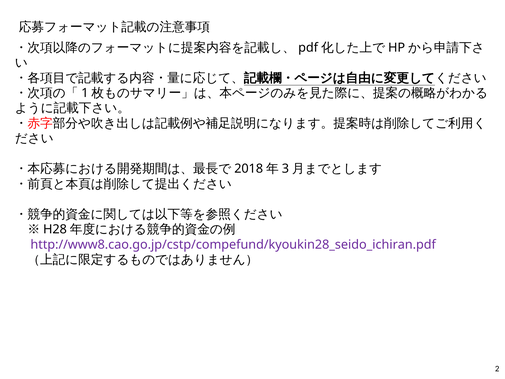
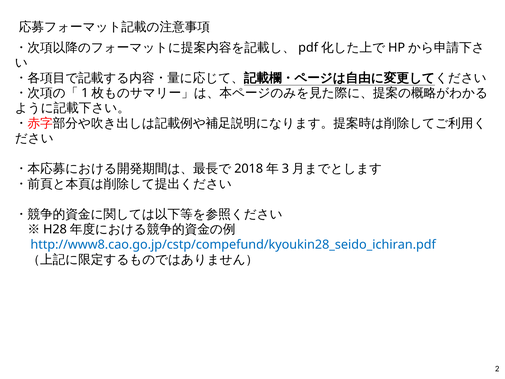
http://www8.cao.go.jp/cstp/compefund/kyoukin28_seido_ichiran.pdf colour: purple -> blue (233, 244)
